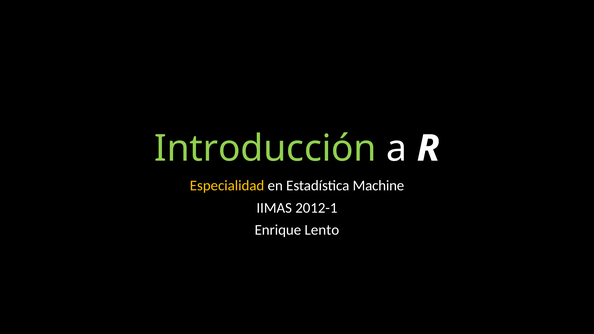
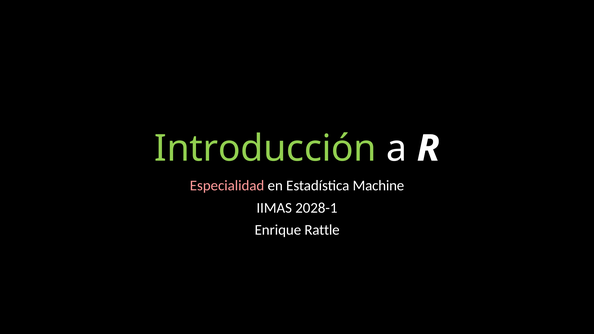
Especialidad colour: yellow -> pink (227, 186)
2012-1: 2012-1 -> 2028-1 (316, 208)
Lento: Lento -> Rattle (322, 230)
